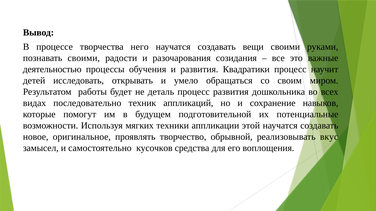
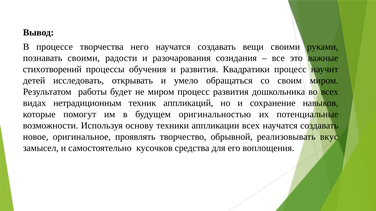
деятельностью: деятельностью -> стихотворений (52, 69)
не деталь: деталь -> миром (161, 92)
последовательно: последовательно -> нетрадиционным (87, 103)
подготовительной: подготовительной -> оригинальностью (215, 115)
мягких: мягких -> основу (140, 126)
аппликации этой: этой -> всех (251, 126)
